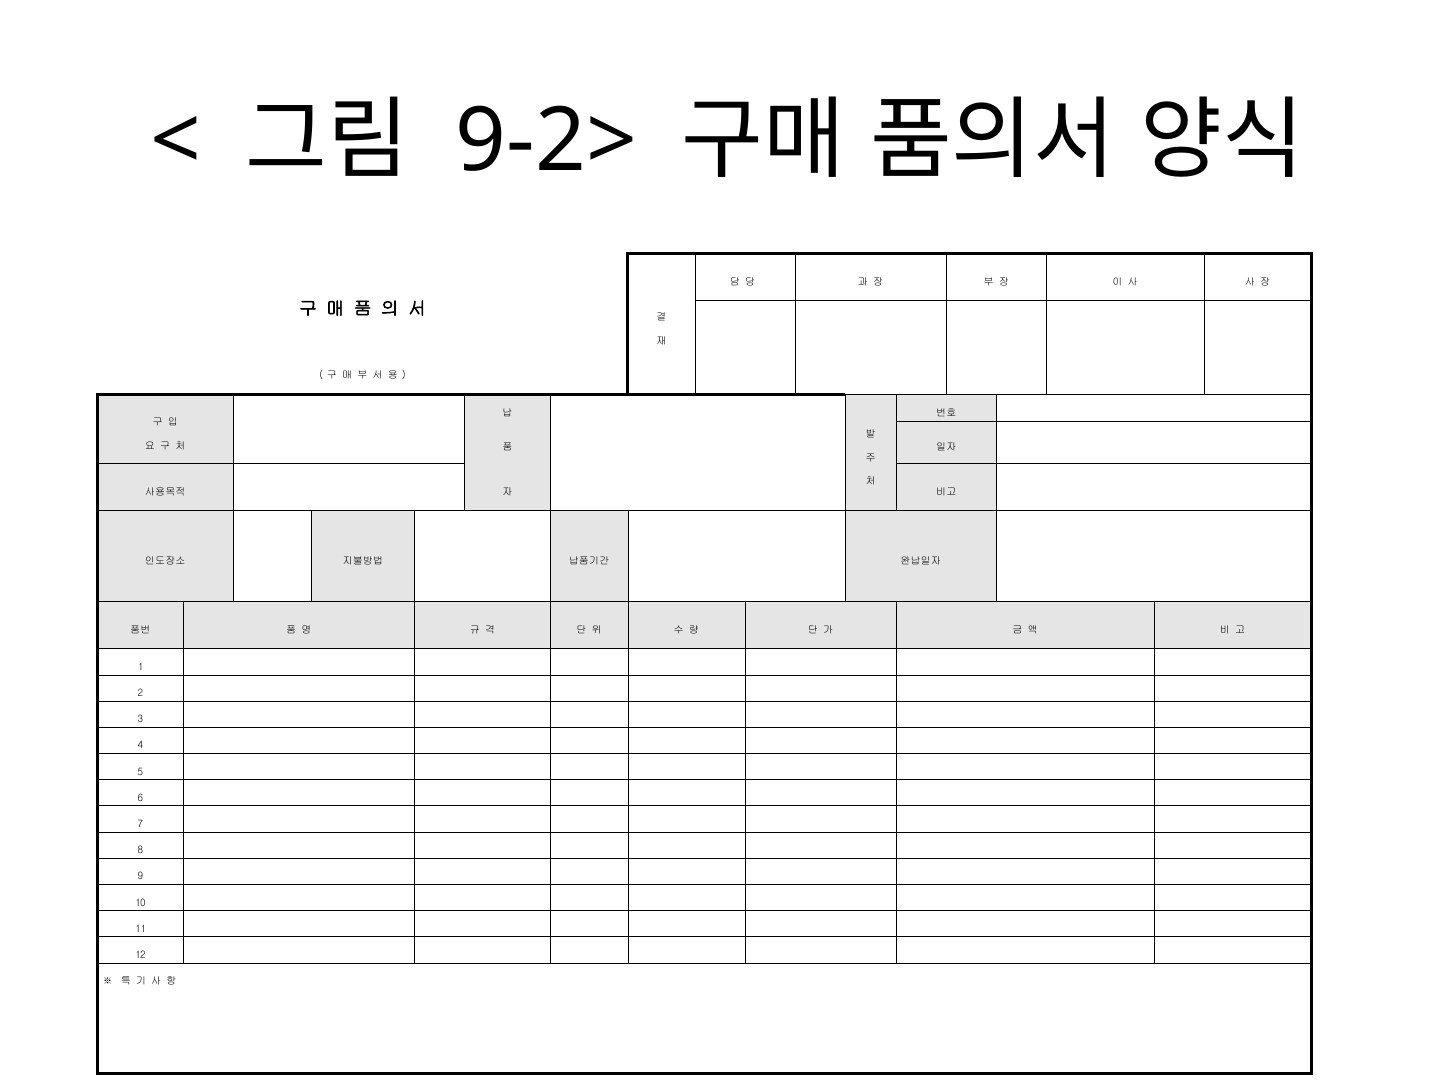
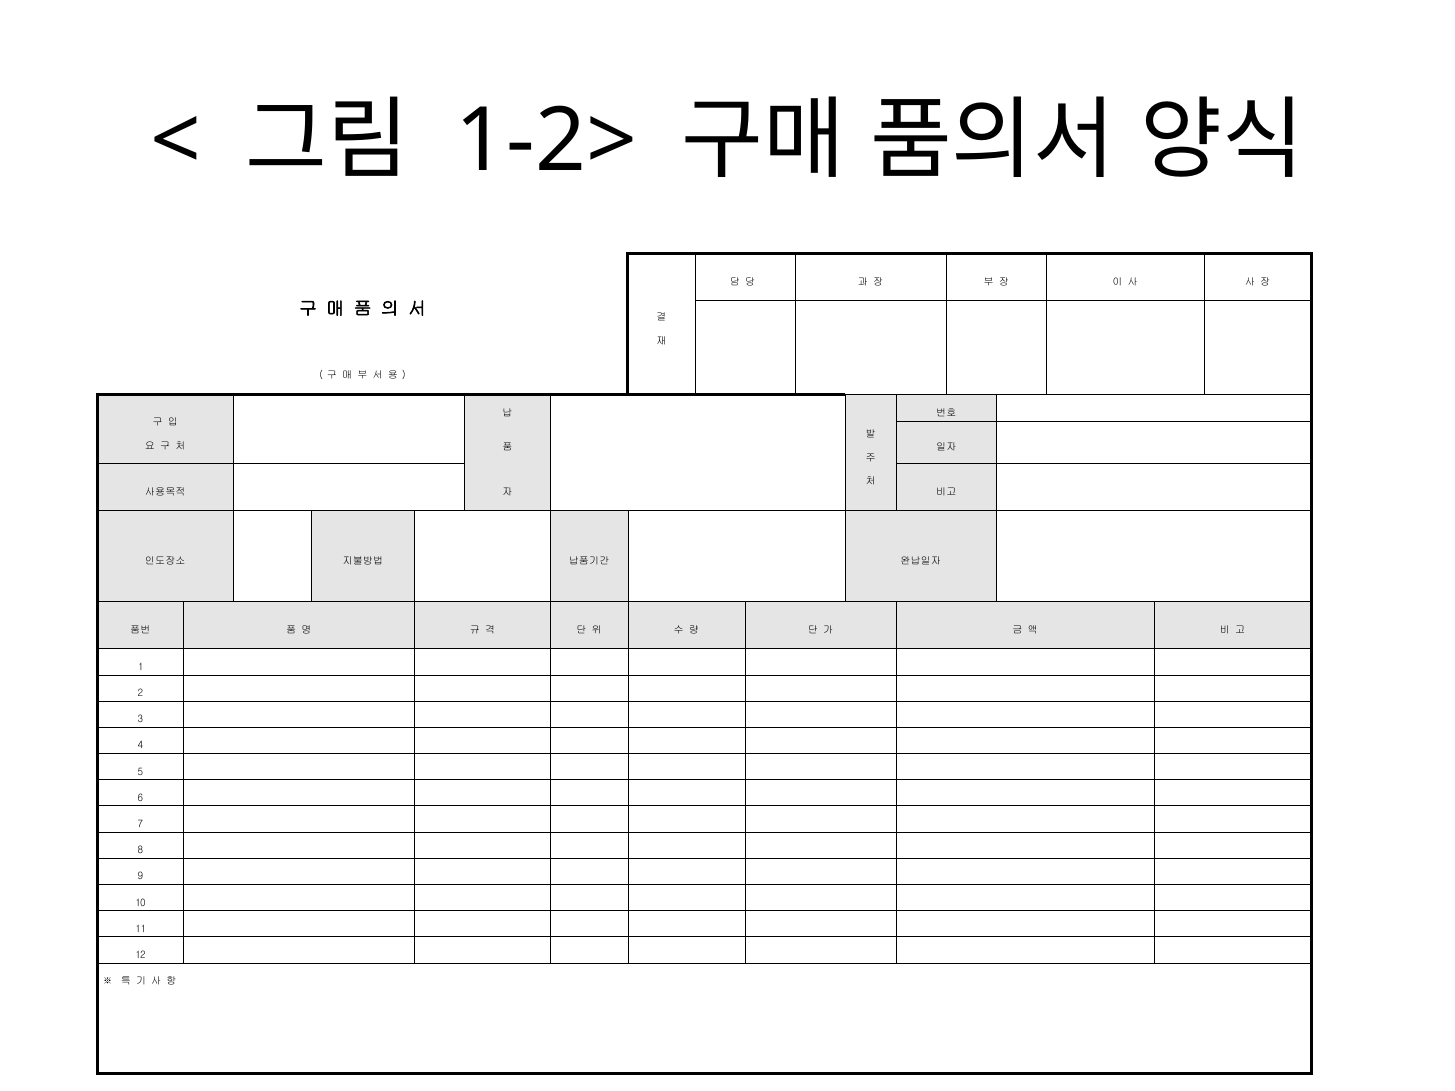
9-2>: 9-2> -> 1-2> (547, 141)
